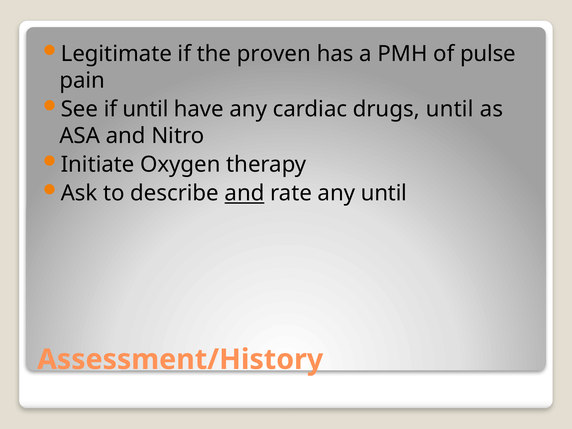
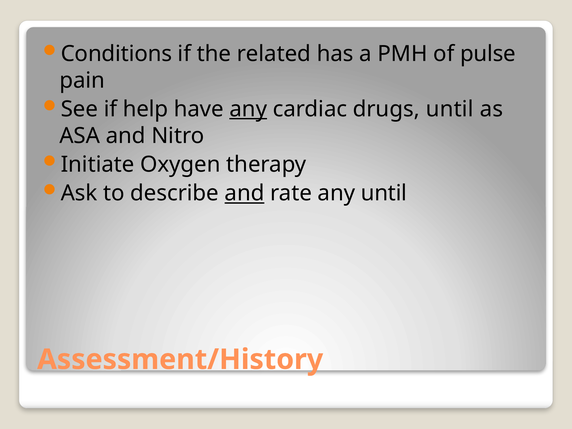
Legitimate: Legitimate -> Conditions (116, 54)
proven: proven -> related (274, 54)
if until: until -> help (145, 109)
any underline: none -> present (248, 109)
